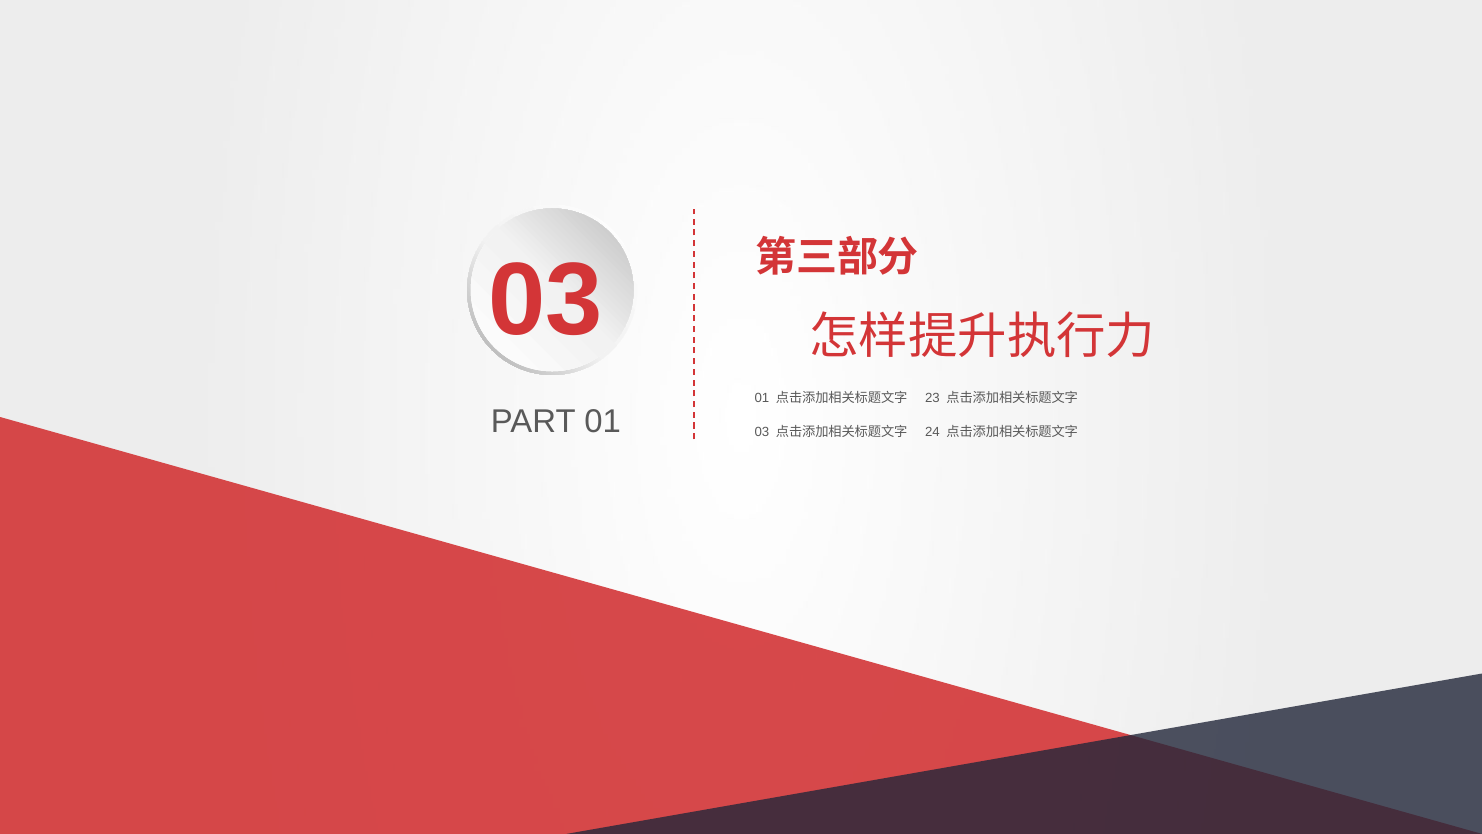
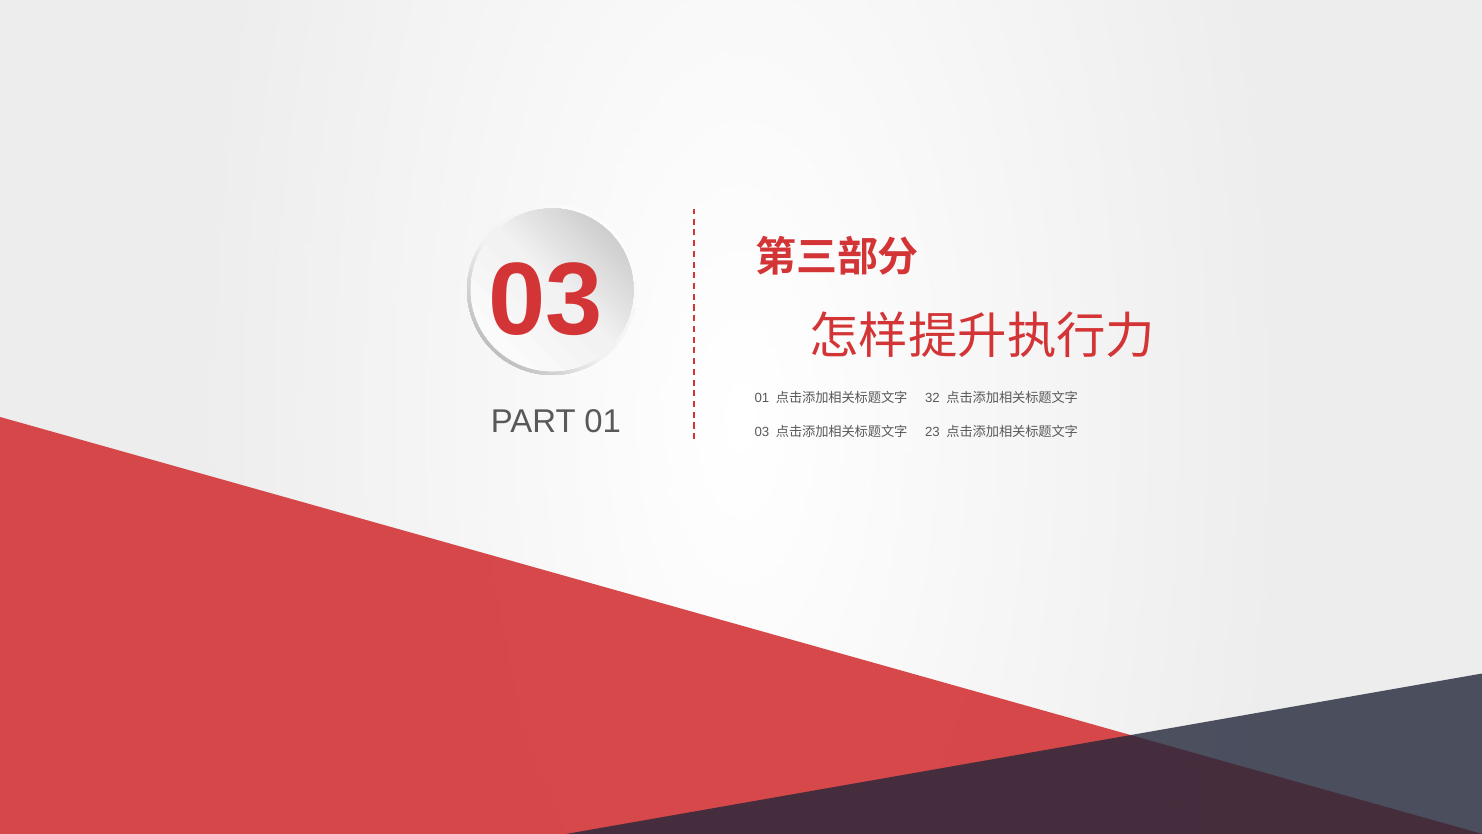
23: 23 -> 32 (932, 398)
24: 24 -> 23 (932, 432)
